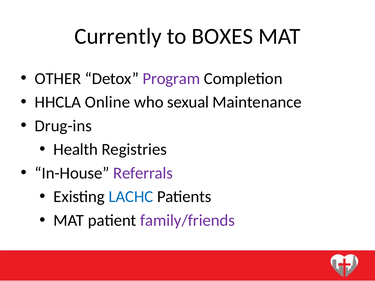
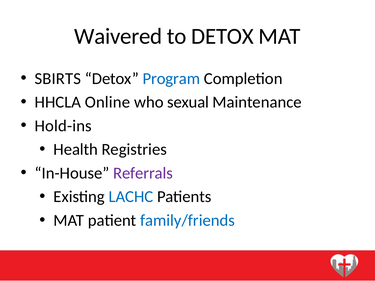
Currently: Currently -> Waivered (118, 36)
to BOXES: BOXES -> DETOX (223, 36)
OTHER: OTHER -> SBIRTS (58, 79)
Program colour: purple -> blue (171, 79)
Drug-ins: Drug-ins -> Hold-ins (63, 126)
family/friends colour: purple -> blue (187, 221)
